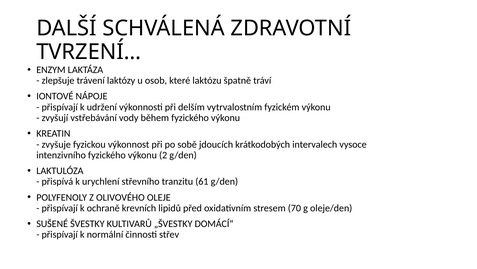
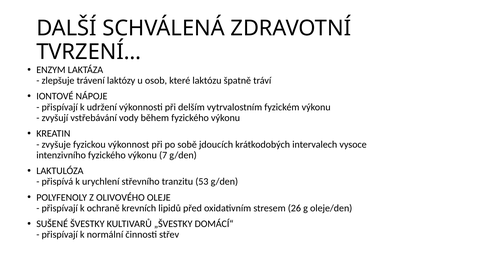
2: 2 -> 7 (163, 155)
61: 61 -> 53 (202, 181)
70: 70 -> 26 (294, 208)
